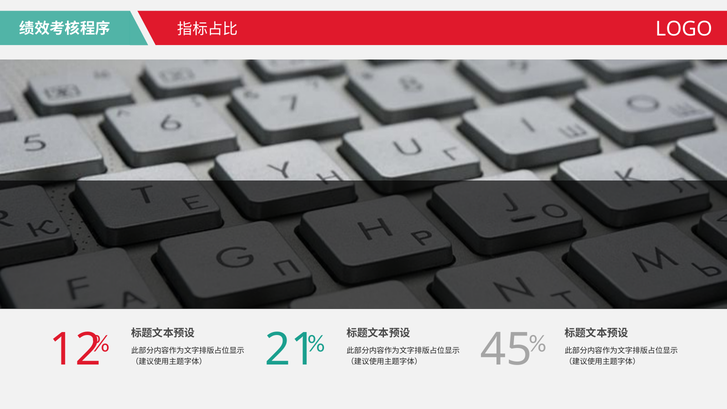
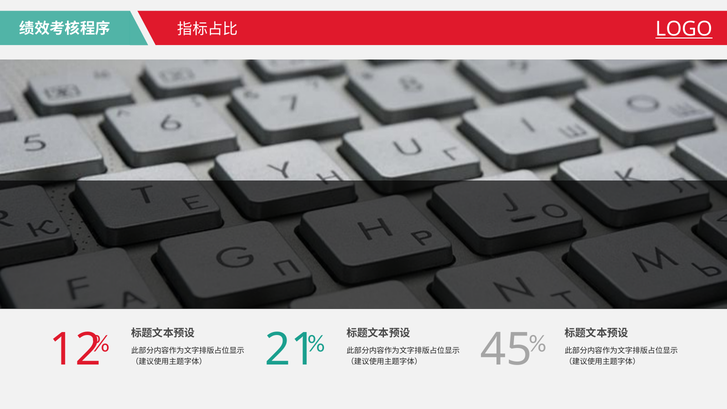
LOGO underline: none -> present (684, 29)
